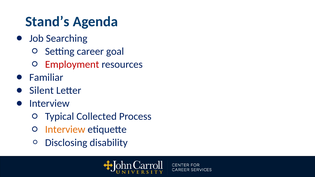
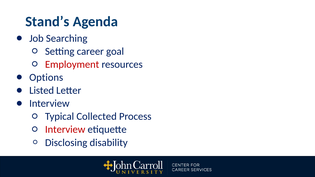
Familiar: Familiar -> Options (46, 78)
Silent: Silent -> Listed (42, 91)
Interview colour: orange -> red (65, 130)
